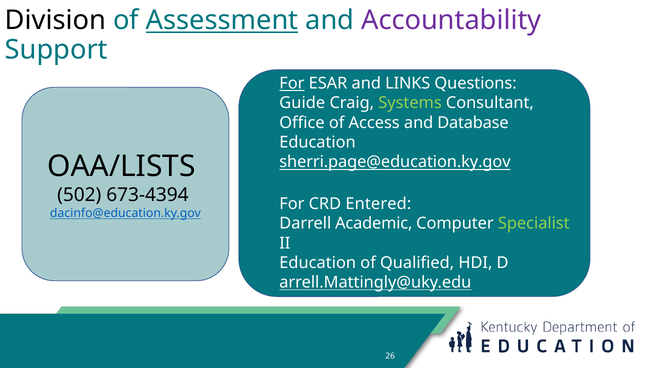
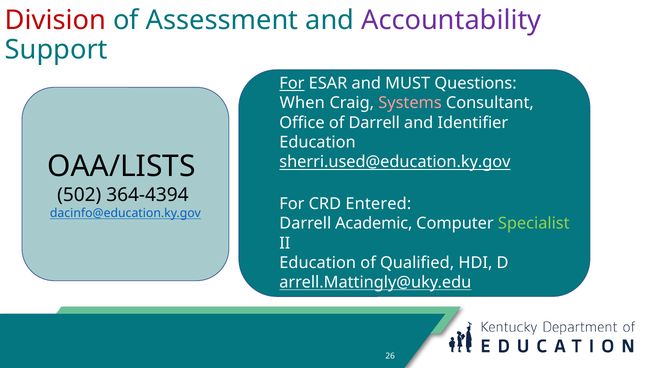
Division colour: black -> red (55, 20)
Assessment underline: present -> none (222, 20)
LINKS: LINKS -> MUST (408, 83)
Guide: Guide -> When (302, 103)
Systems colour: light green -> pink (410, 103)
of Access: Access -> Darrell (374, 123)
Database: Database -> Identifier (473, 123)
sherri.page@education.ky.gov: sherri.page@education.ky.gov -> sherri.used@education.ky.gov (395, 162)
673-4394: 673-4394 -> 364-4394 (147, 195)
